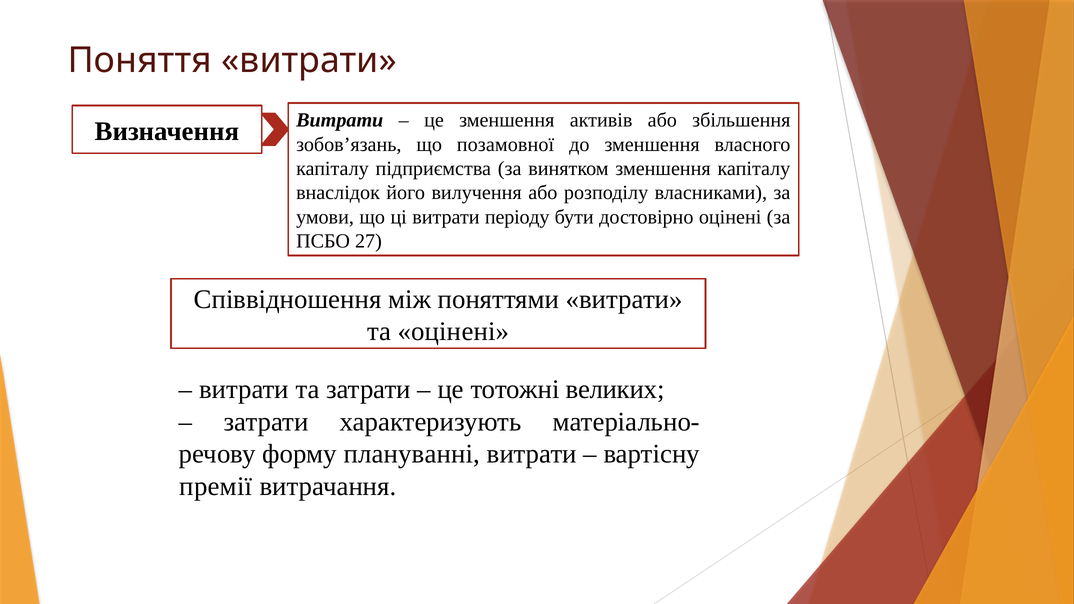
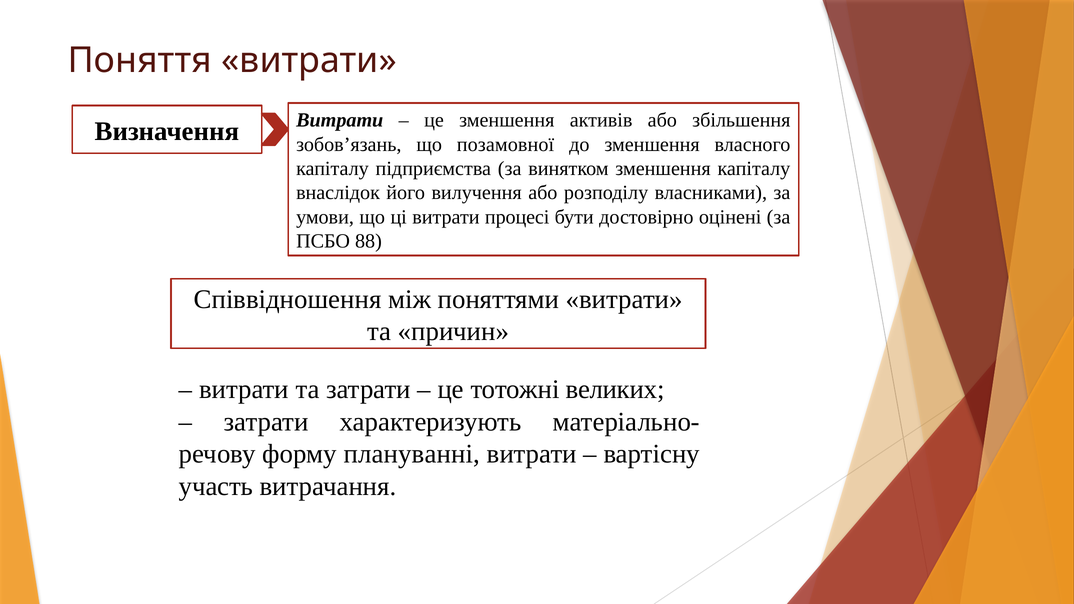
періоду: періоду -> процесі (517, 217)
27: 27 -> 88 (368, 241)
та оцінені: оцінені -> причин (453, 332)
премії: премії -> участь (216, 486)
